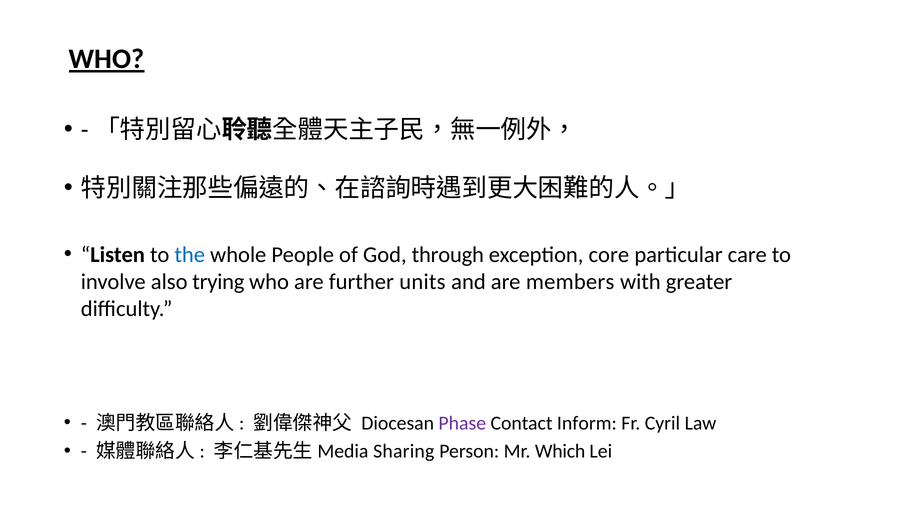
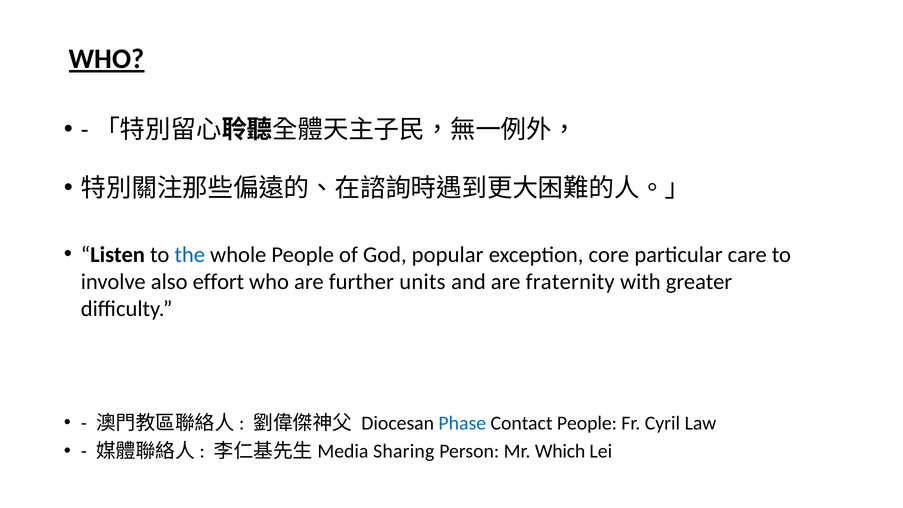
through: through -> popular (448, 255)
trying: trying -> effort (218, 282)
members: members -> fraternity (570, 282)
Phase colour: purple -> blue (462, 423)
Contact Inform: Inform -> People (587, 423)
